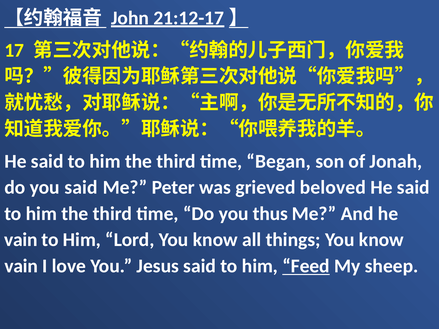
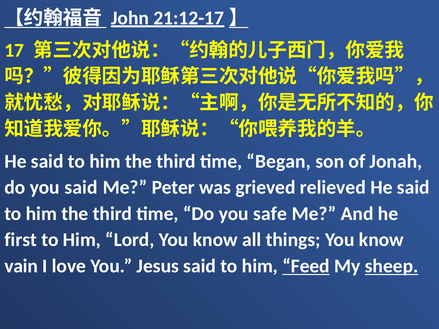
beloved: beloved -> relieved (333, 188)
thus: thus -> safe (270, 214)
vain: vain -> first (21, 240)
sheep underline: none -> present (392, 266)
